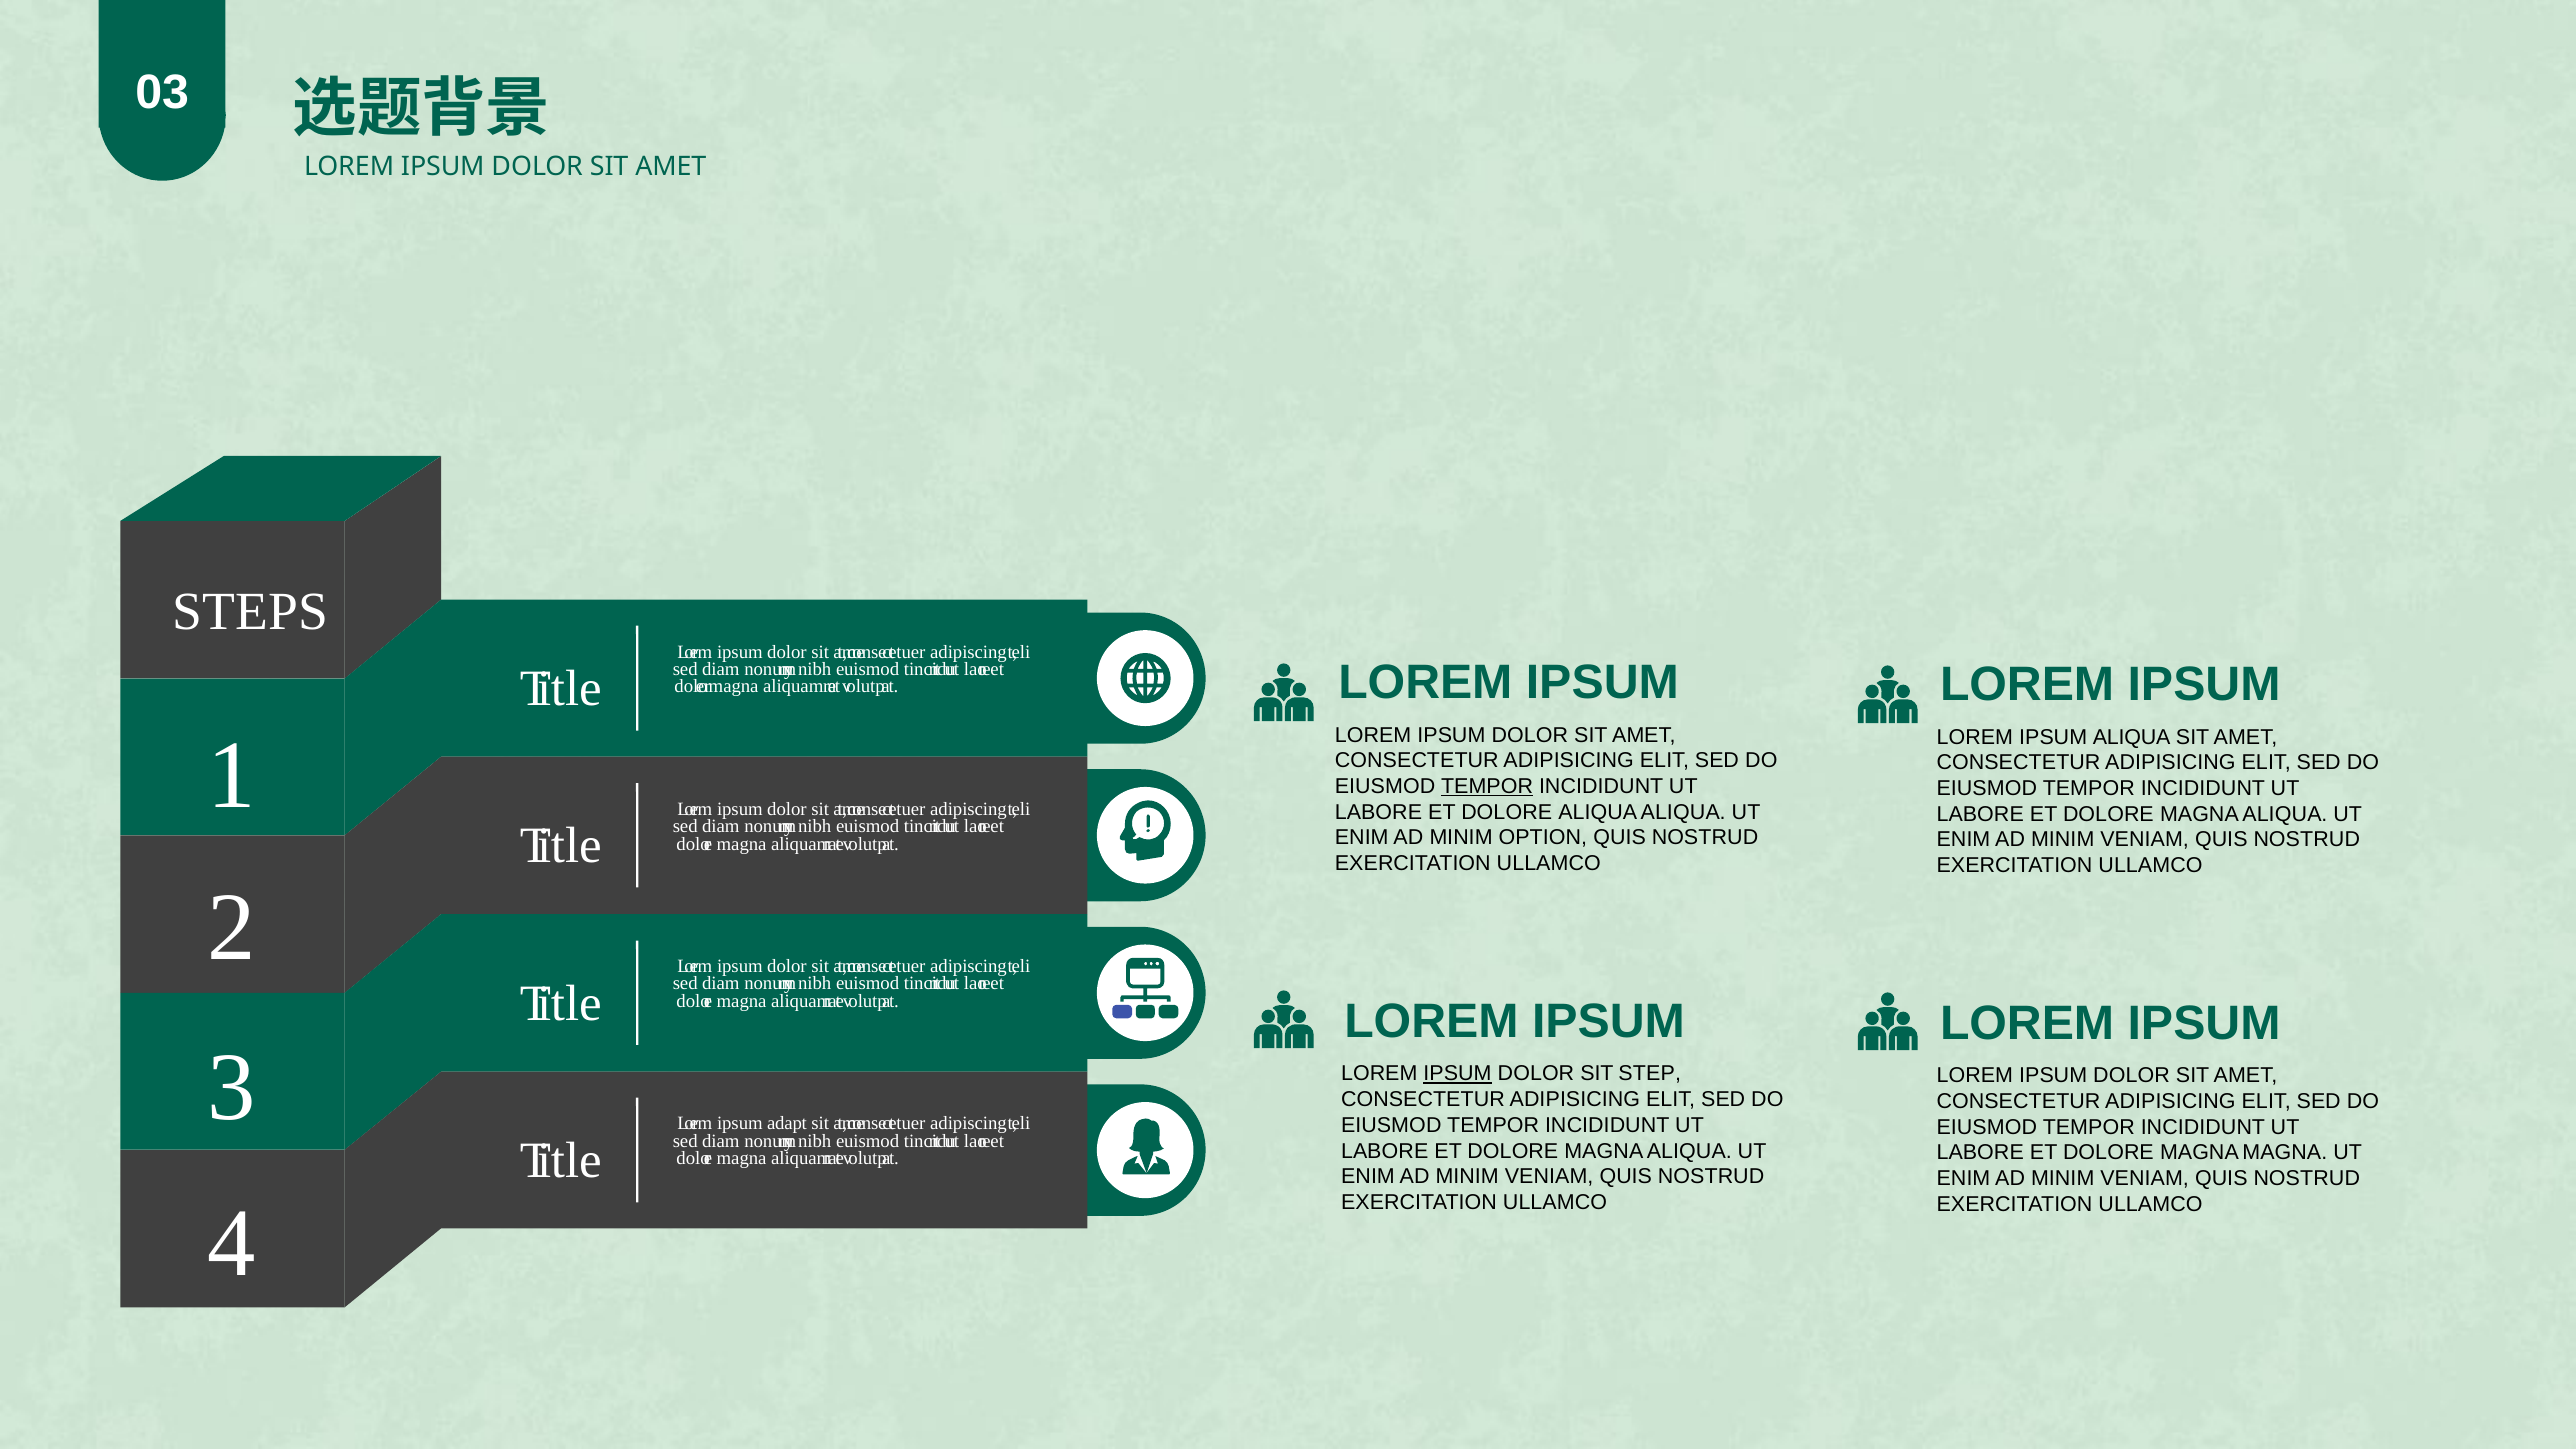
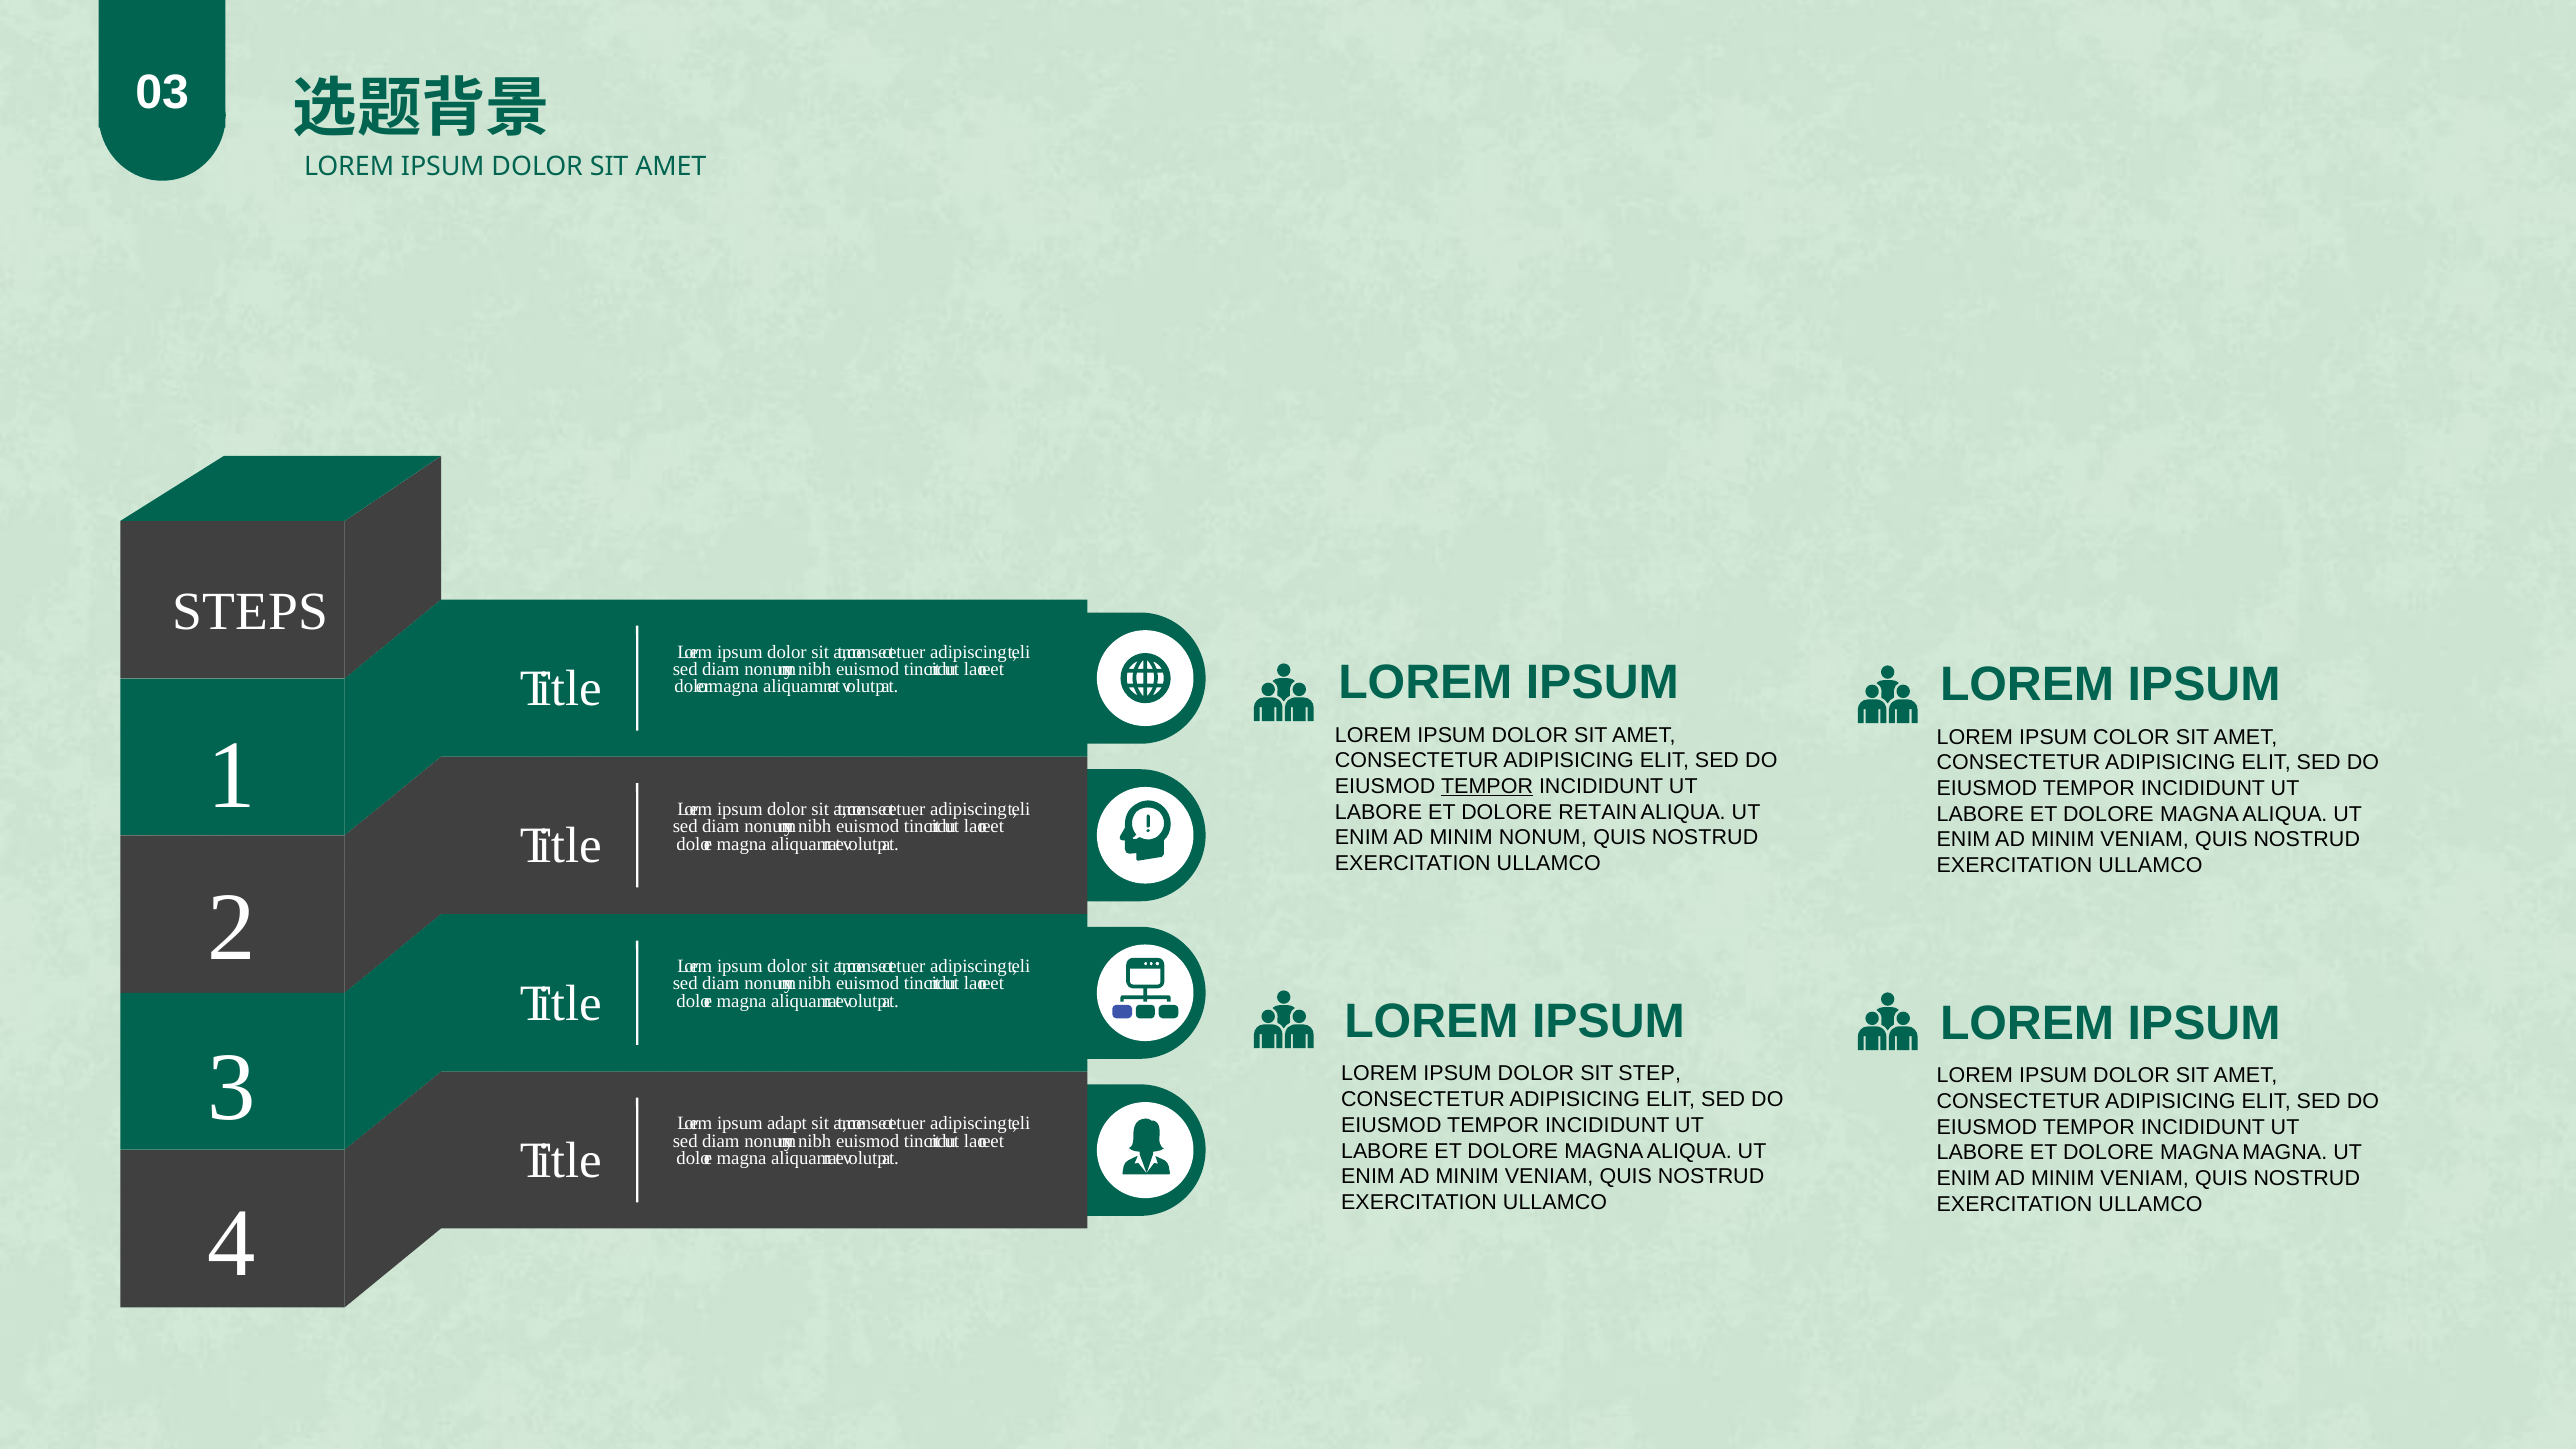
IPSUM ALIQUA: ALIQUA -> COLOR (2131, 737)
DOLORE ALIQUA: ALIQUA -> RETAIN (1598, 812)
MINIM OPTION: OPTION -> NONUM (1543, 838)
IPSUM underline: present -> none (1458, 1074)
